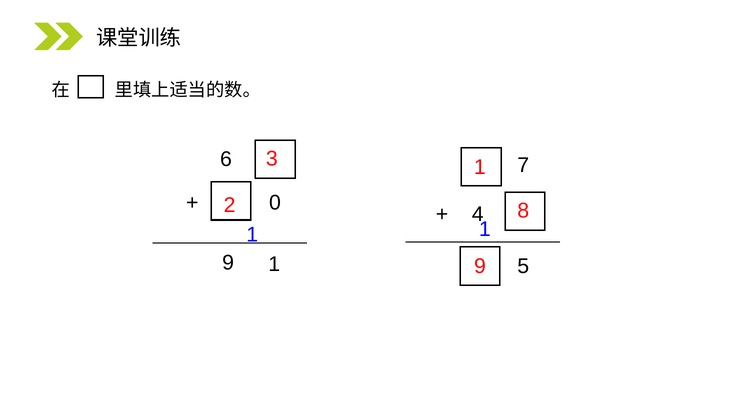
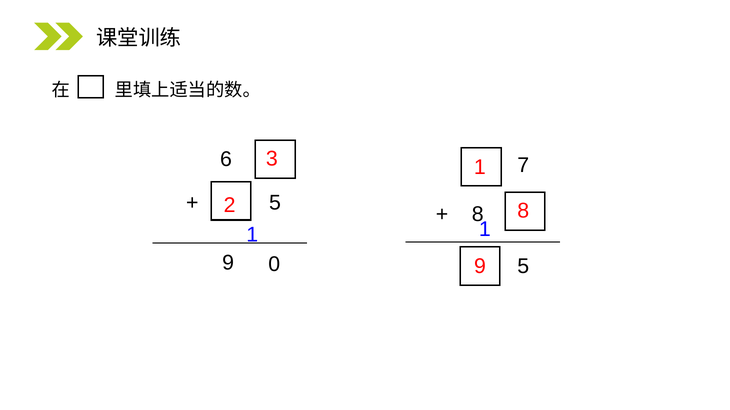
0: 0 -> 5 (275, 203)
4: 4 -> 8 (478, 214)
9 1: 1 -> 0 (274, 264)
